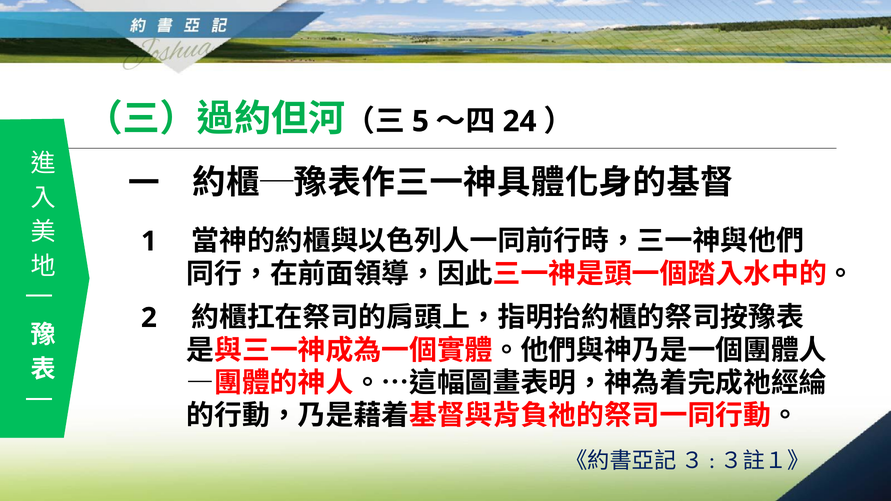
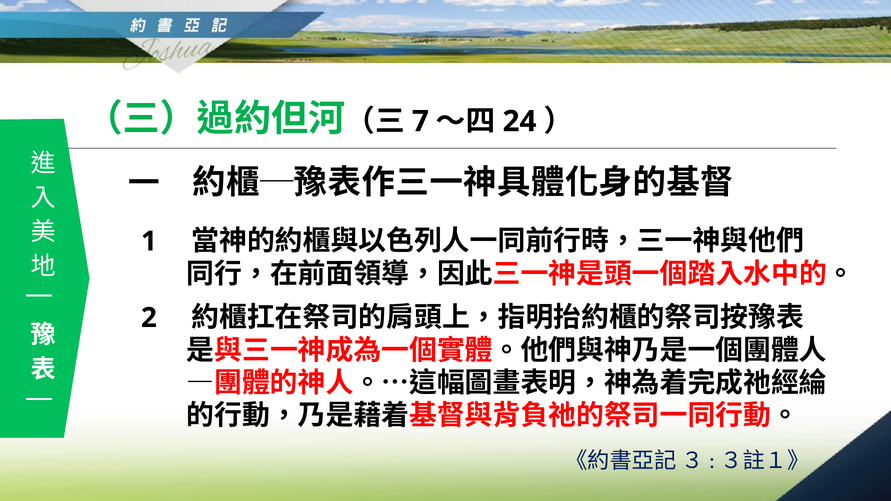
5: 5 -> 7 (420, 121)
